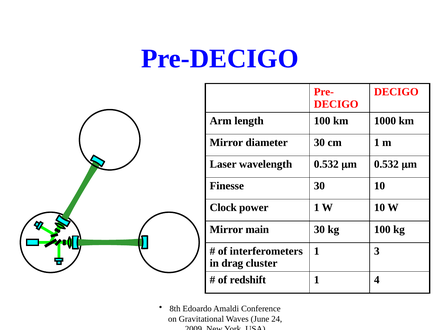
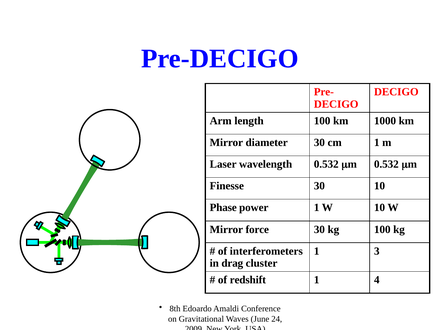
Clock: Clock -> Phase (223, 208)
main: main -> force (257, 229)
